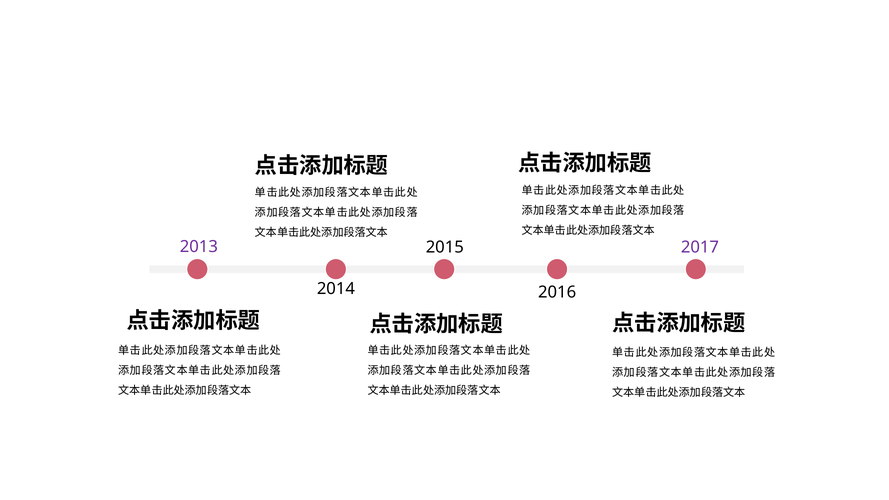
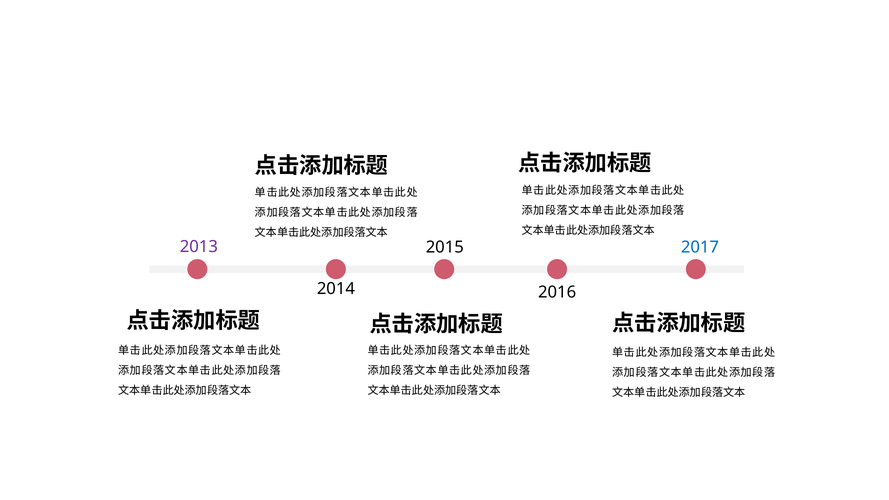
2017 colour: purple -> blue (700, 247)
